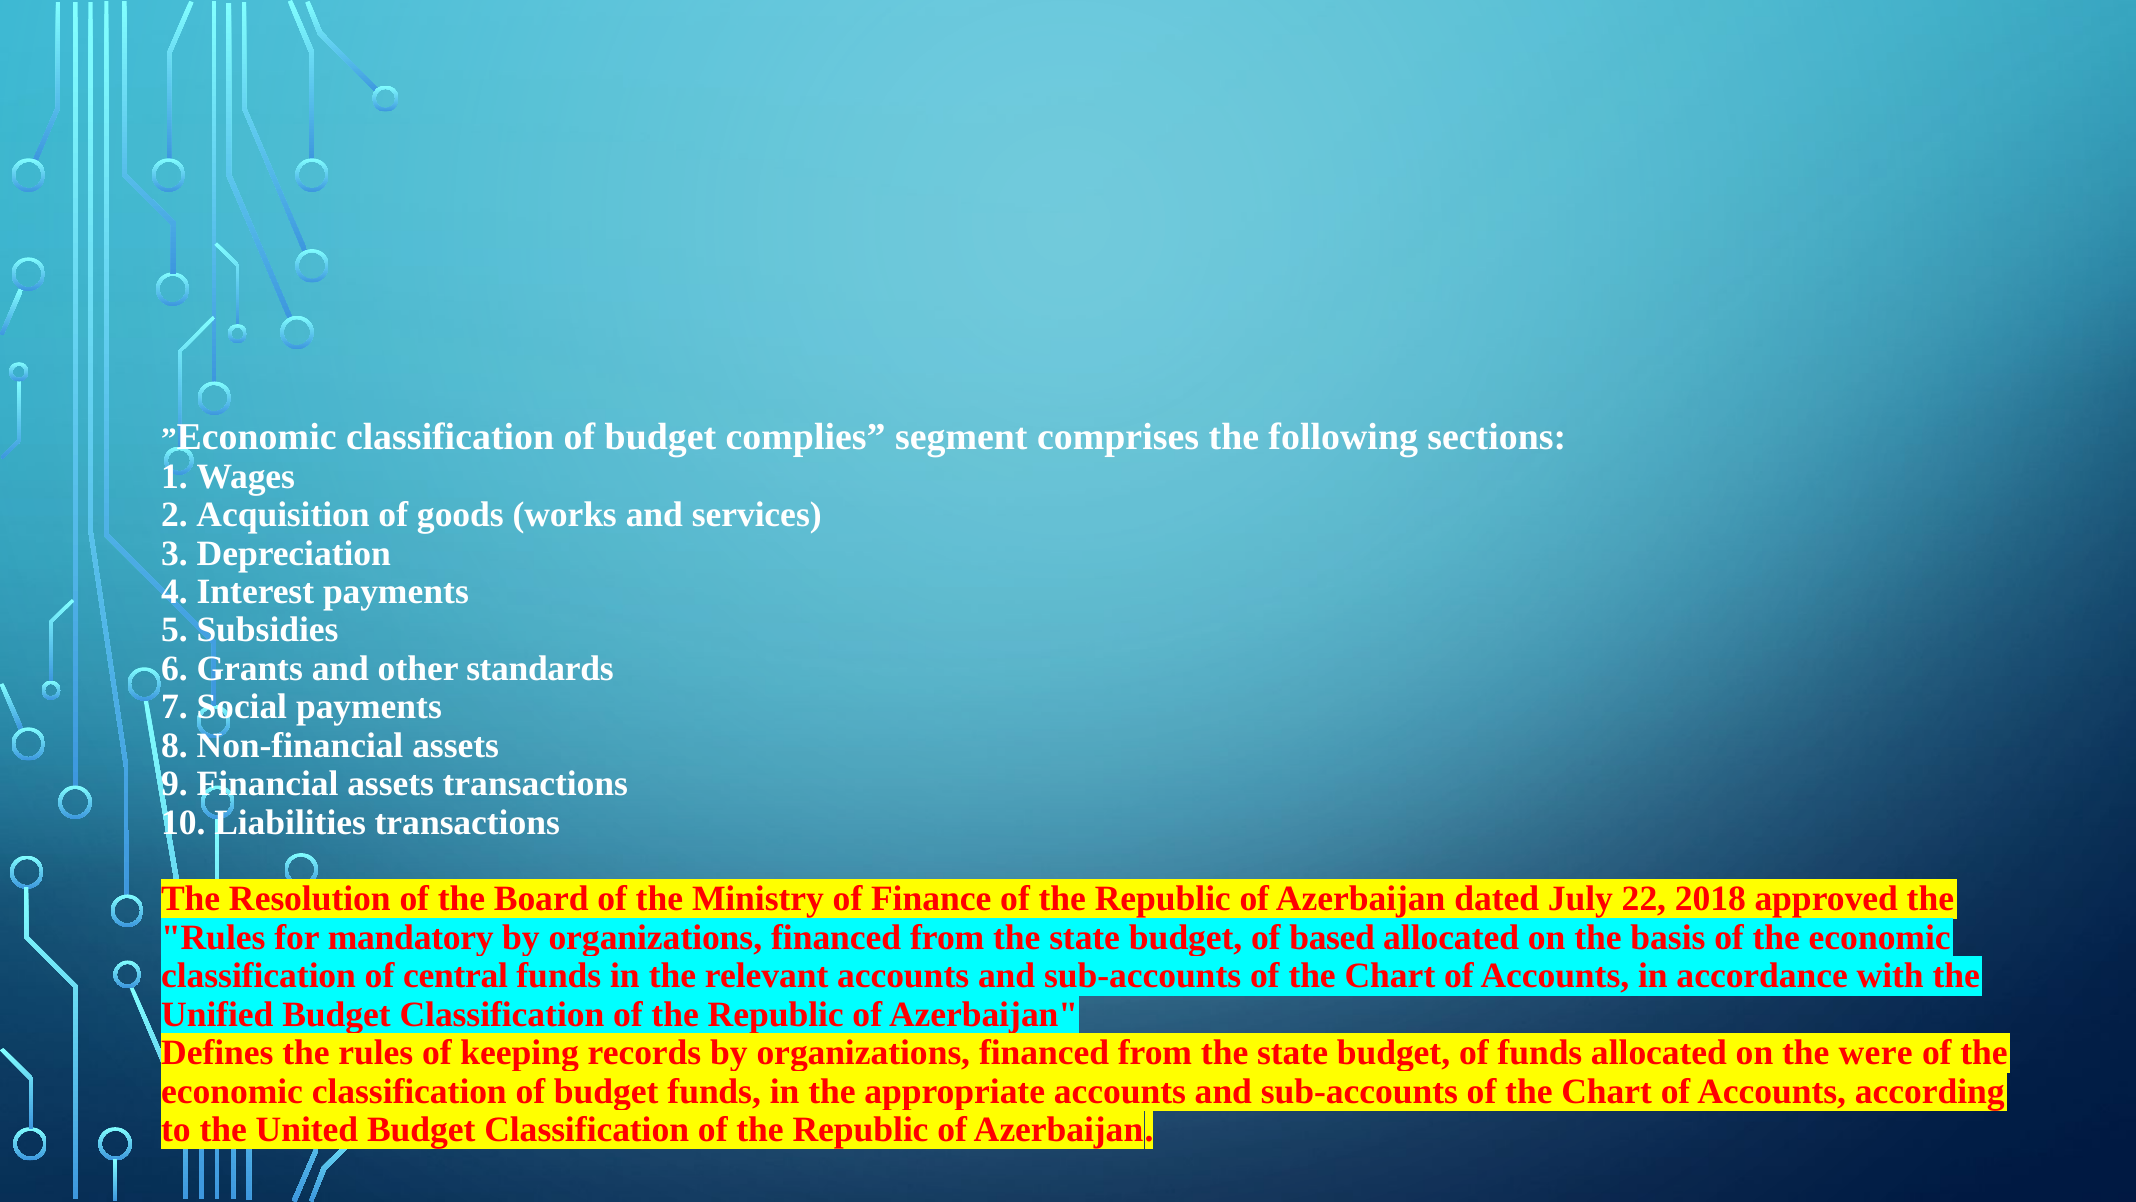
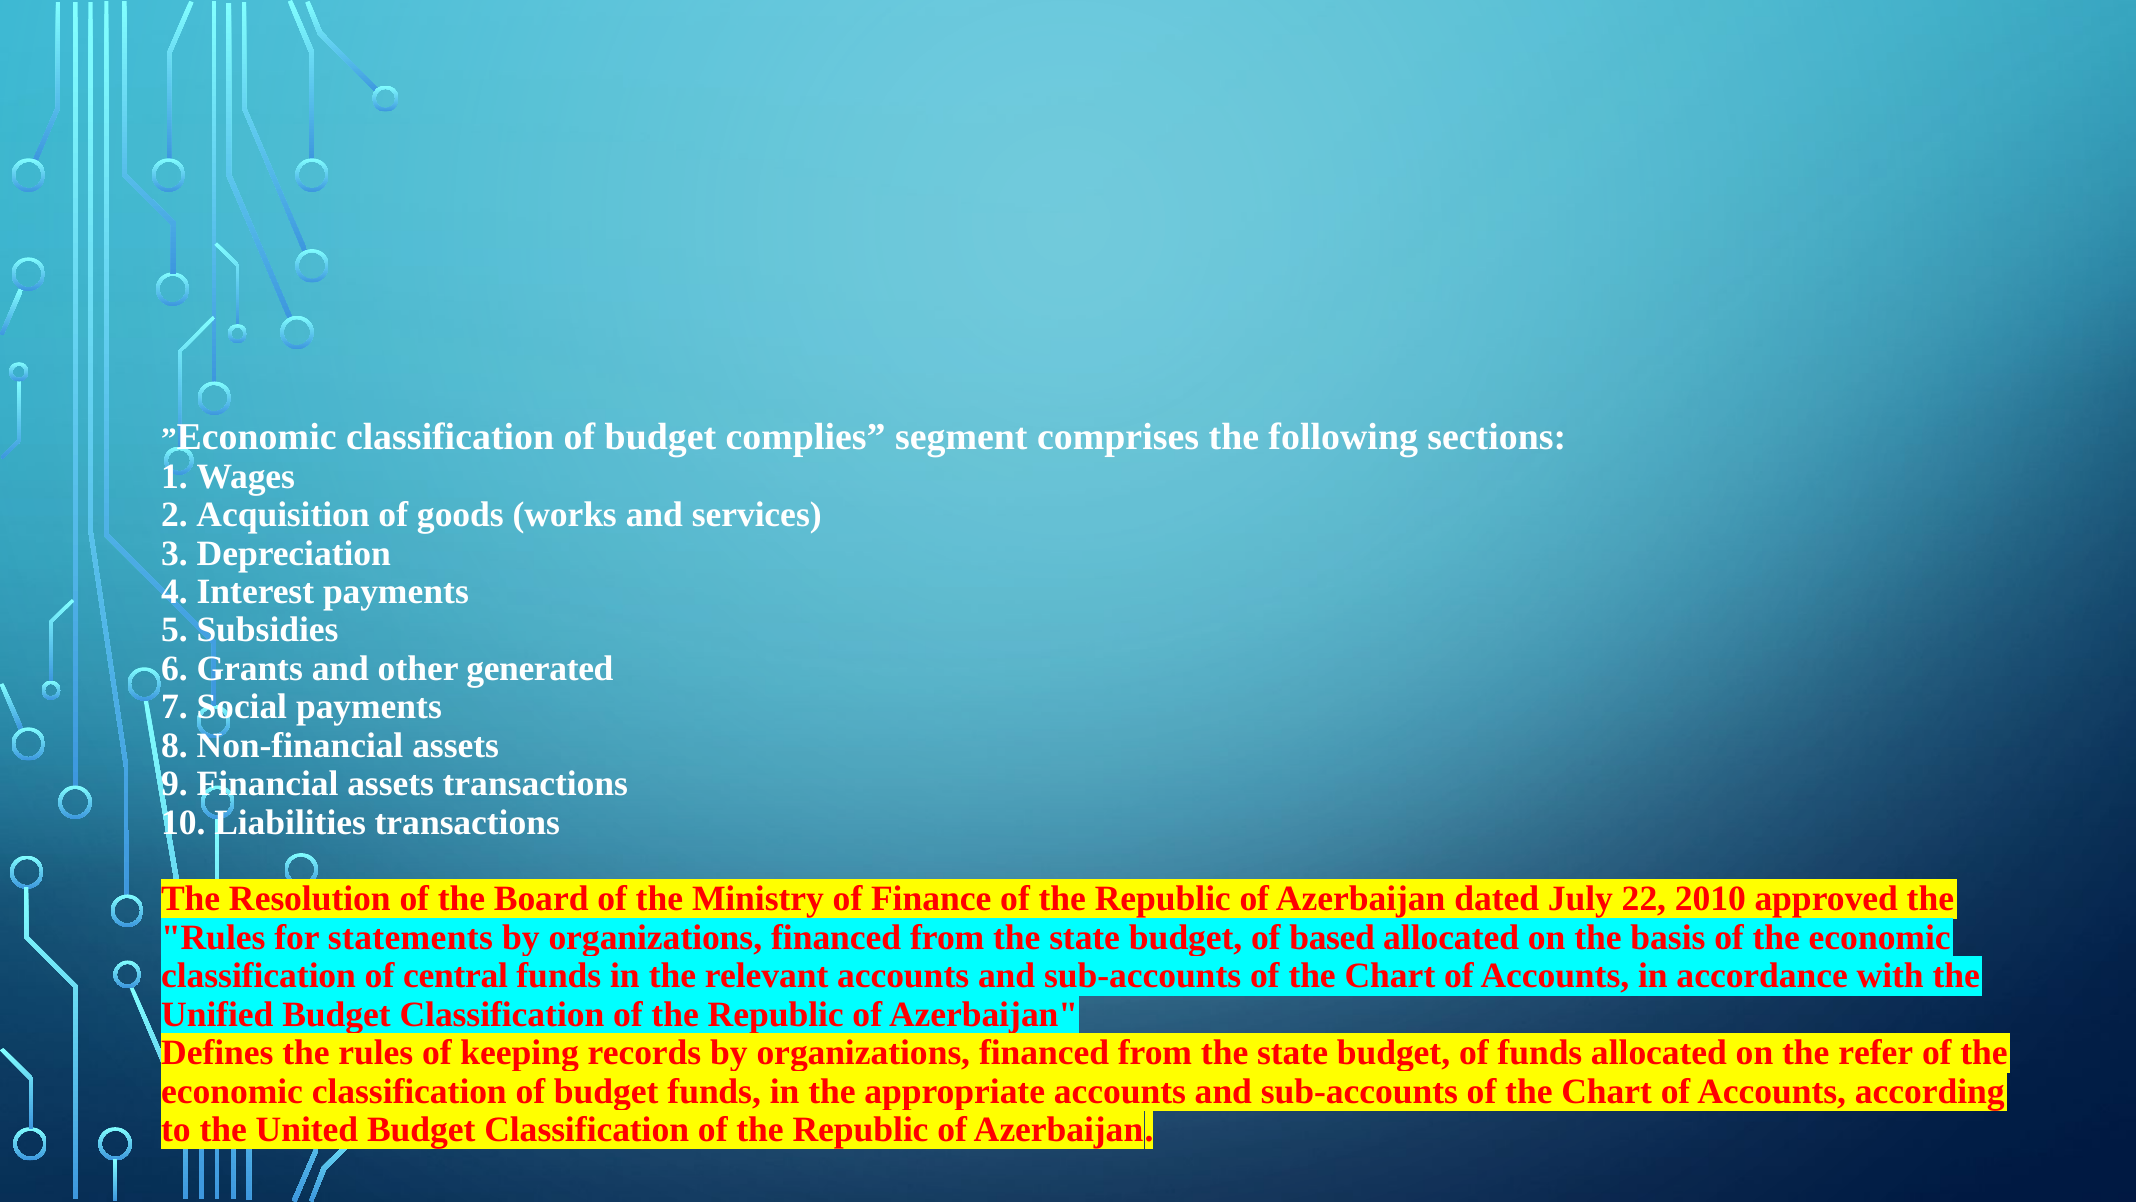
standards: standards -> generated (540, 668)
2018: 2018 -> 2010 (1710, 899)
mandatory: mandatory -> statements (410, 937)
were: were -> refer (1876, 1052)
